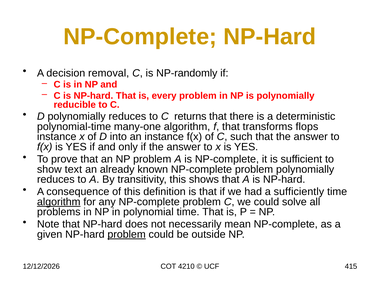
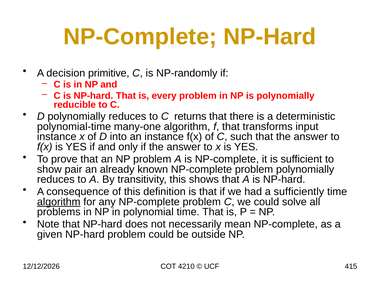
removal: removal -> primitive (109, 73)
flops: flops -> input (307, 127)
text: text -> pair (73, 169)
problem underline: present -> none (127, 234)
